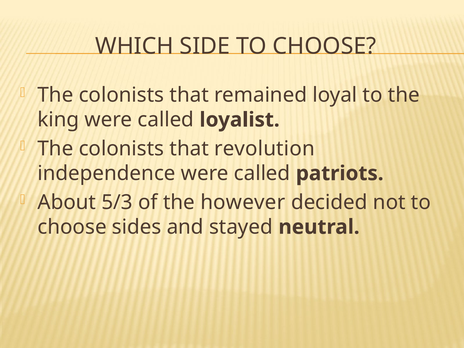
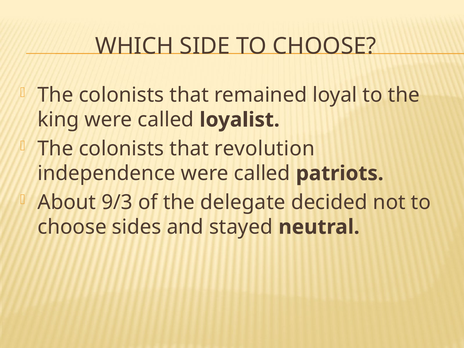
5/3: 5/3 -> 9/3 (117, 202)
however: however -> delegate (243, 202)
